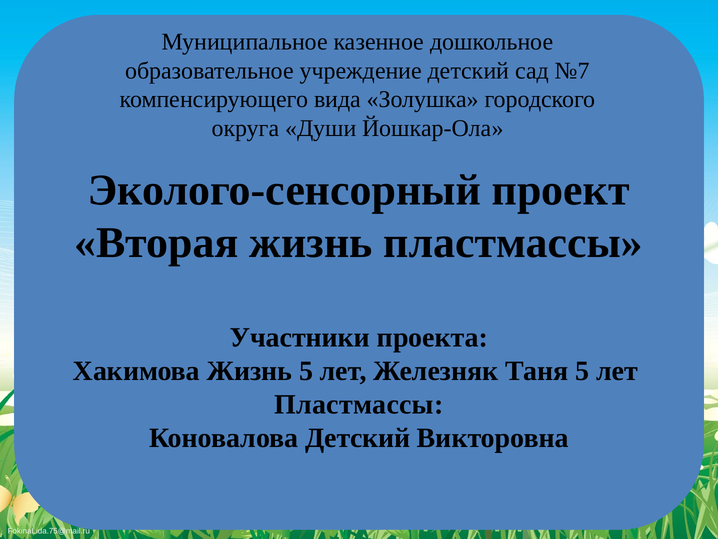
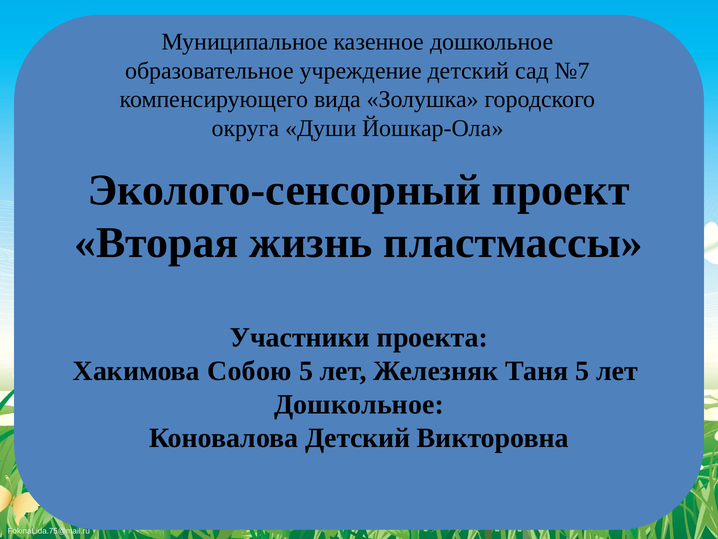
Хакимова Жизнь: Жизнь -> Собою (249, 371)
Пластмассы: Пластмассы -> Дошкольное (359, 404)
